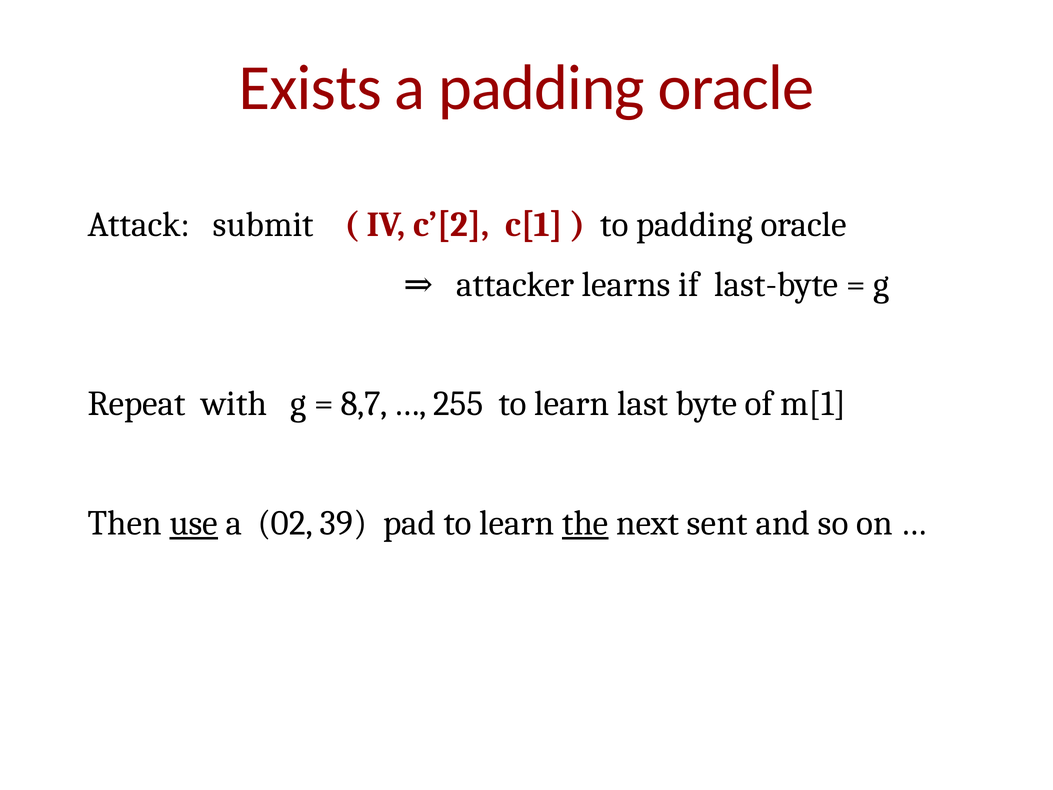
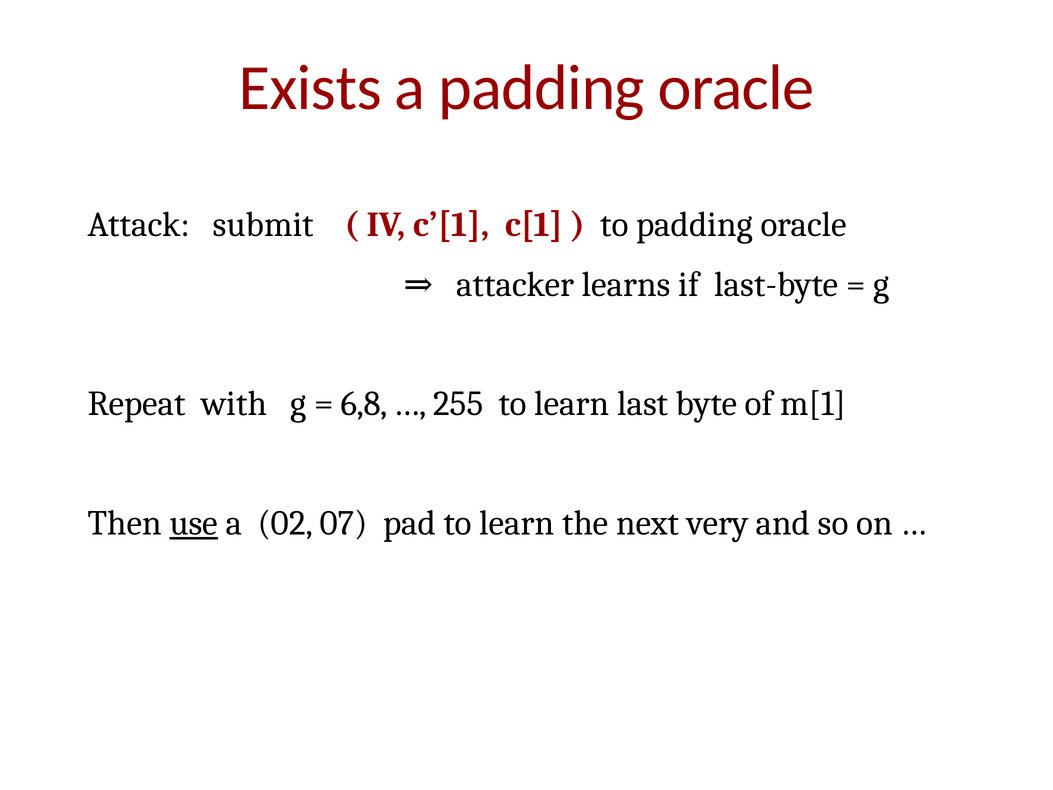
c’[2: c’[2 -> c’[1 (451, 225)
8,7: 8,7 -> 6,8 (364, 404)
39: 39 -> 07 (344, 523)
the underline: present -> none (585, 523)
sent: sent -> very (718, 523)
